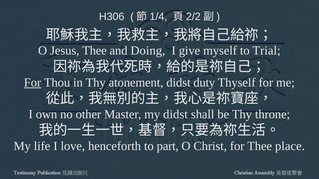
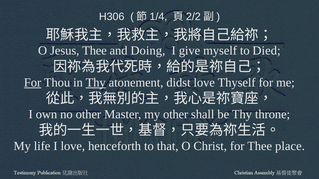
Trial: Trial -> Died (267, 51)
Thy underline: none -> present (96, 83)
didst duty: duty -> love (204, 83)
my didst: didst -> other (176, 115)
part: part -> that (168, 147)
